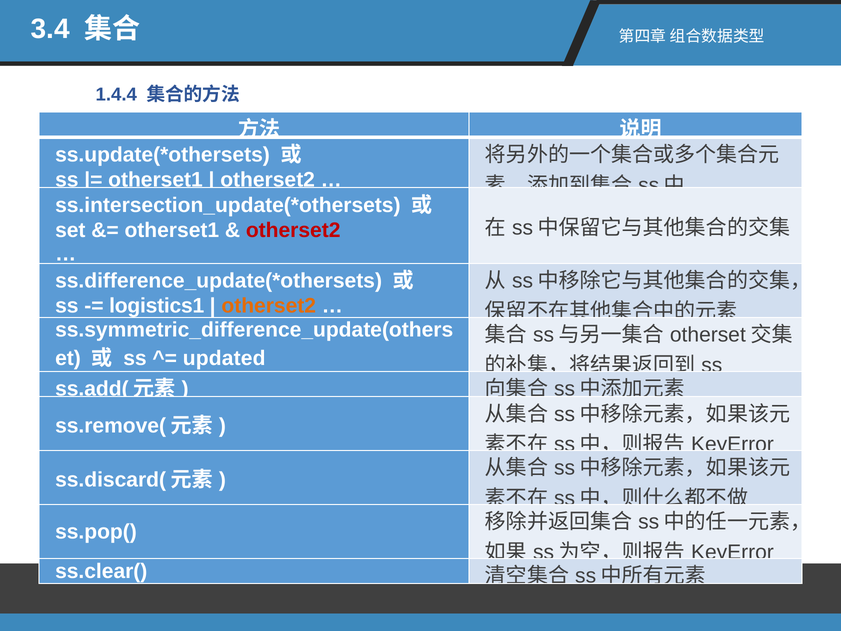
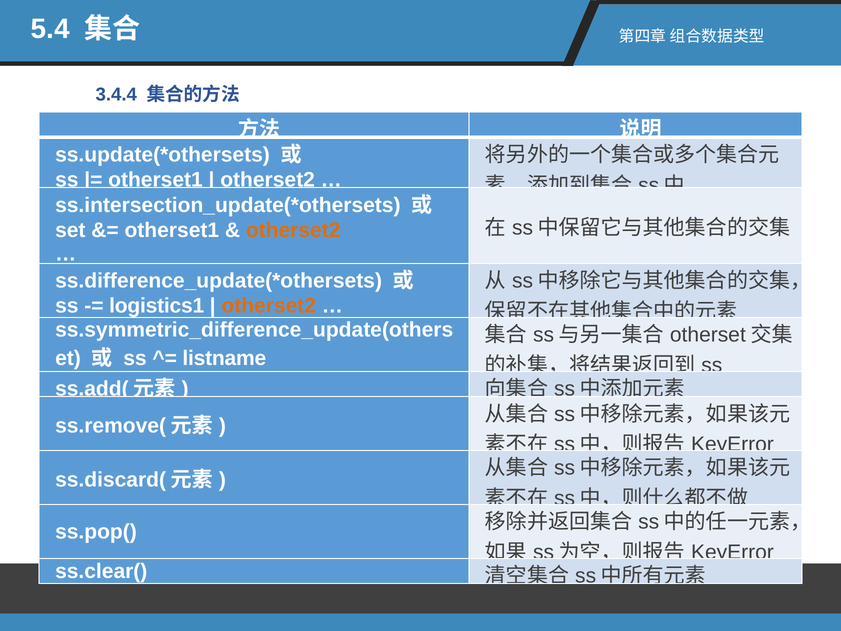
3.4: 3.4 -> 5.4 (50, 29)
1.4.4: 1.4.4 -> 3.4.4 (116, 95)
otherset2 colour: red -> orange (293, 230)
updated: updated -> listname (224, 358)
